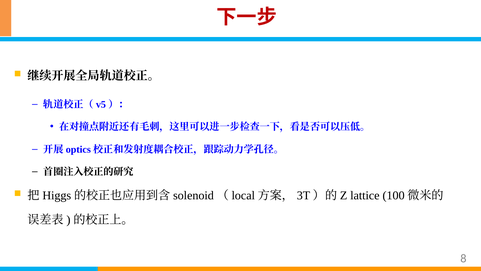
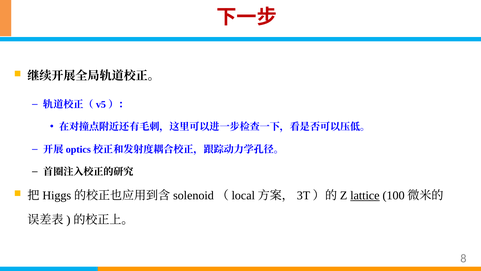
lattice underline: none -> present (365, 195)
